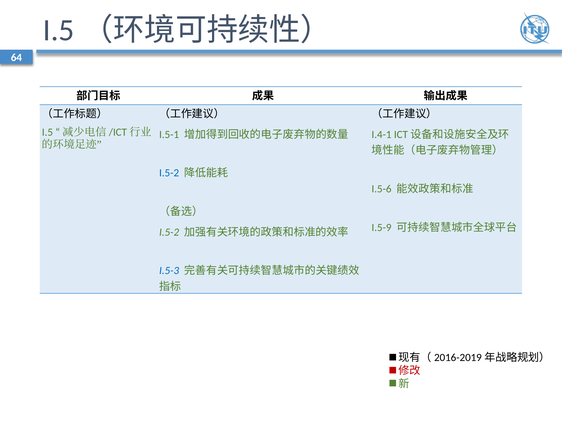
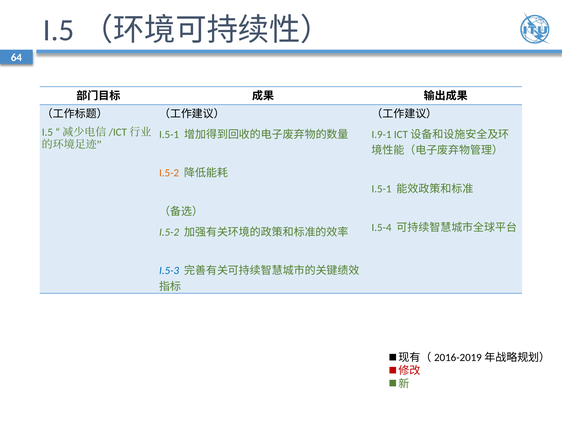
I.4-1: I.4-1 -> I.9-1 (382, 135)
I.5-2 colour: blue -> orange (169, 173)
I.5-6: I.5-6 -> I.5-1 (382, 189)
I.5-9: I.5-9 -> I.5-4 (382, 228)
